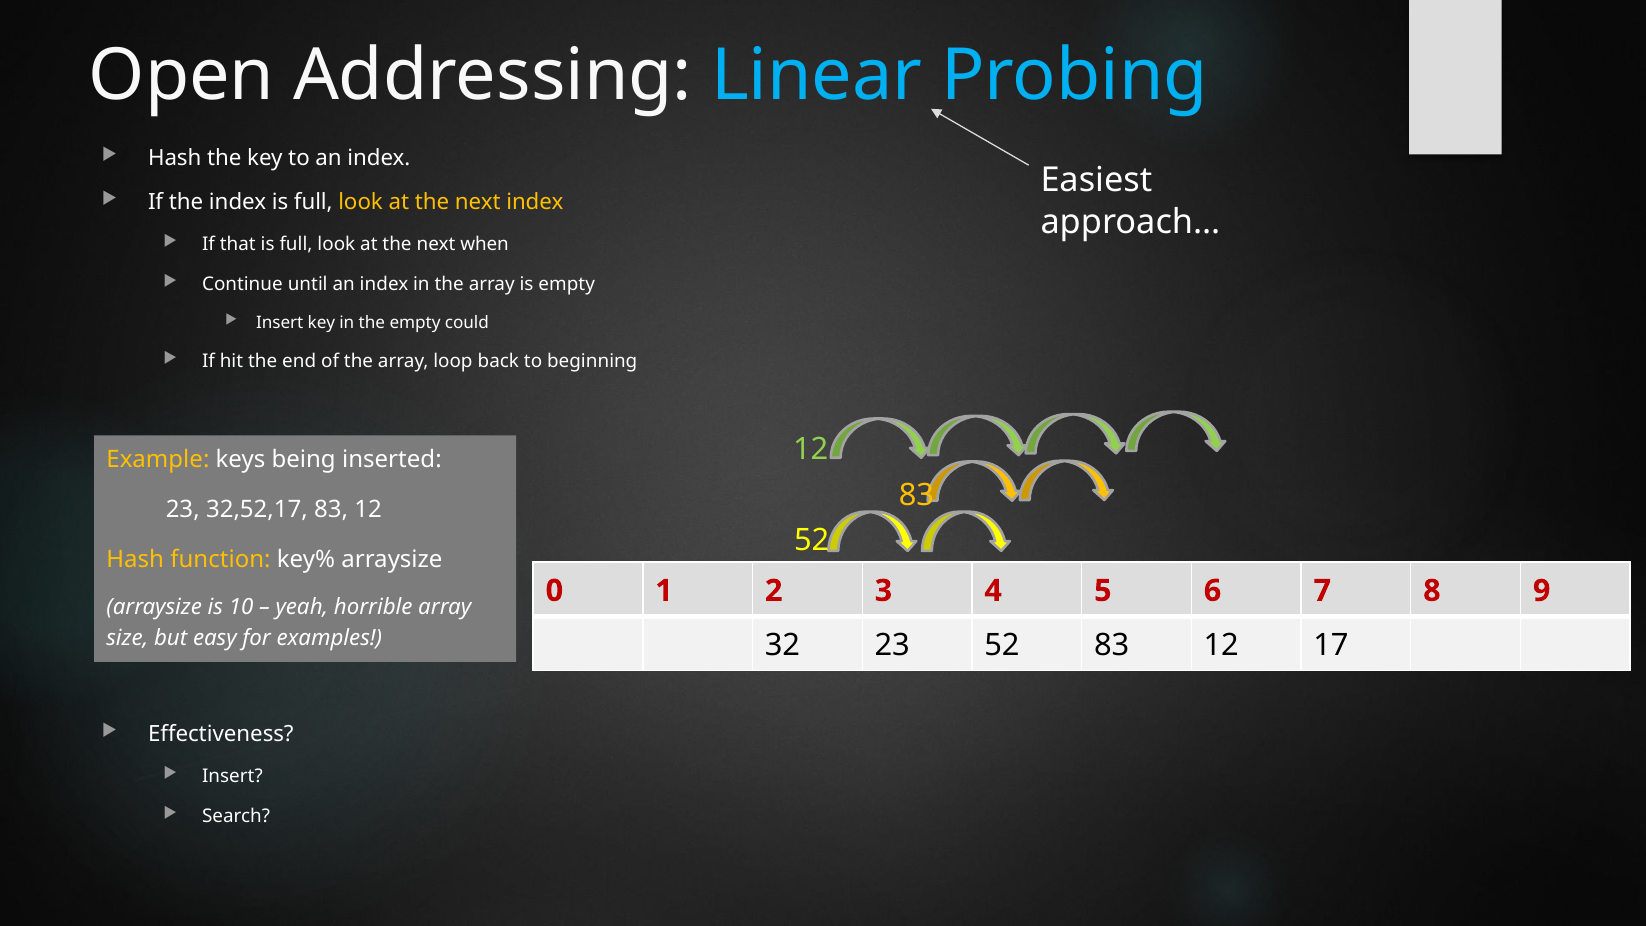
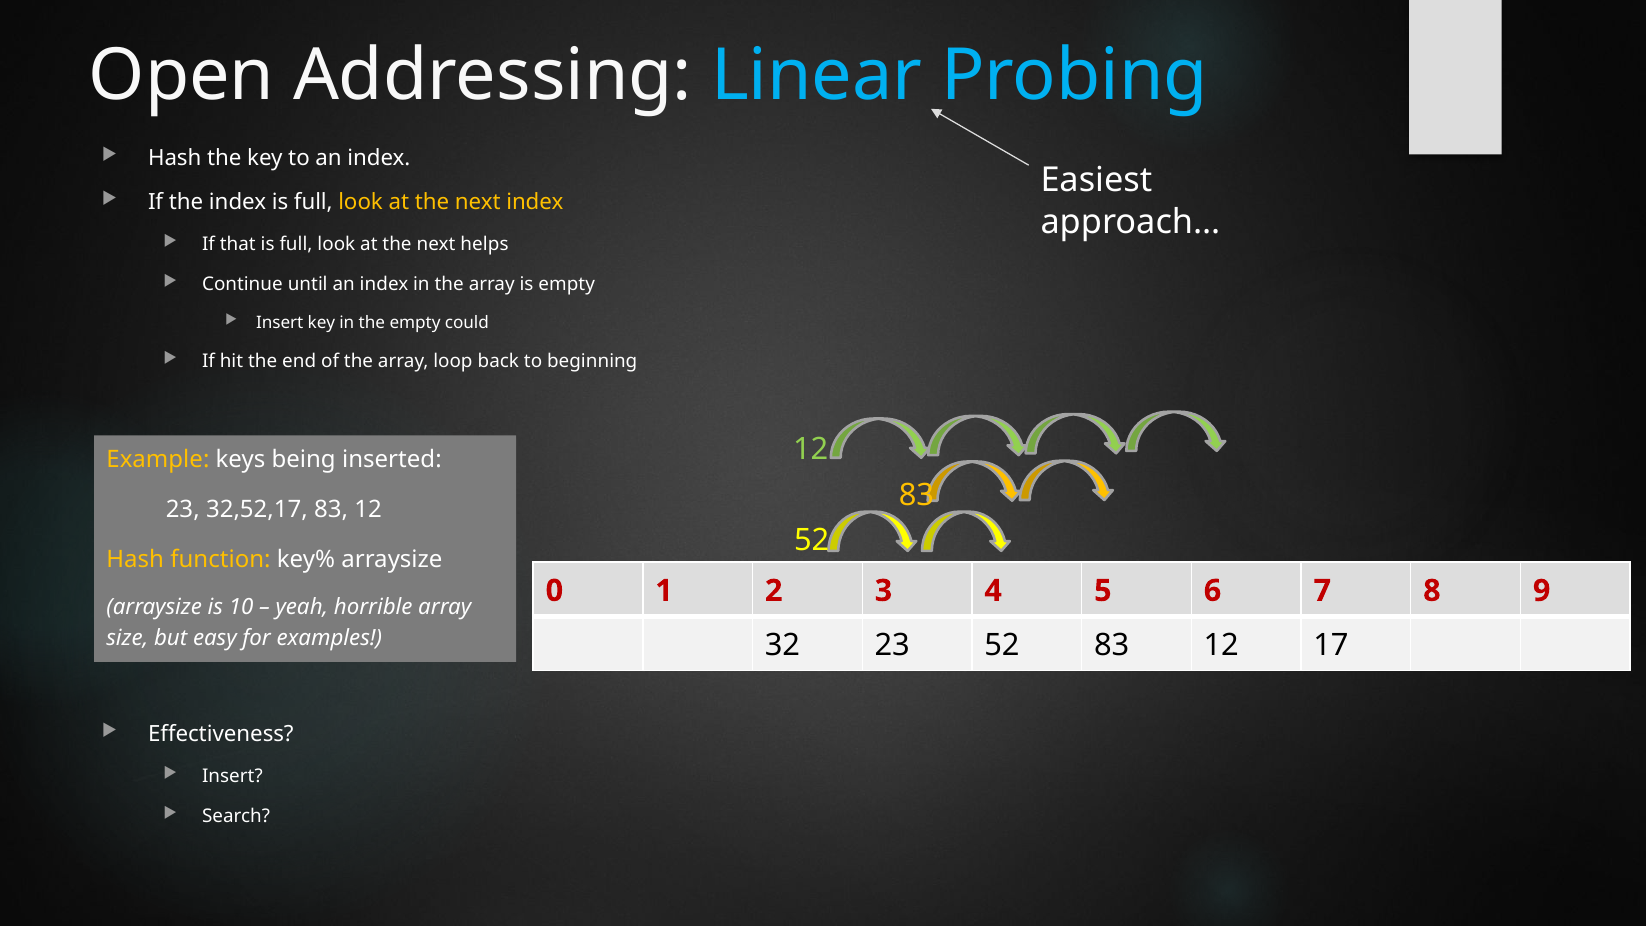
when: when -> helps (484, 244)
